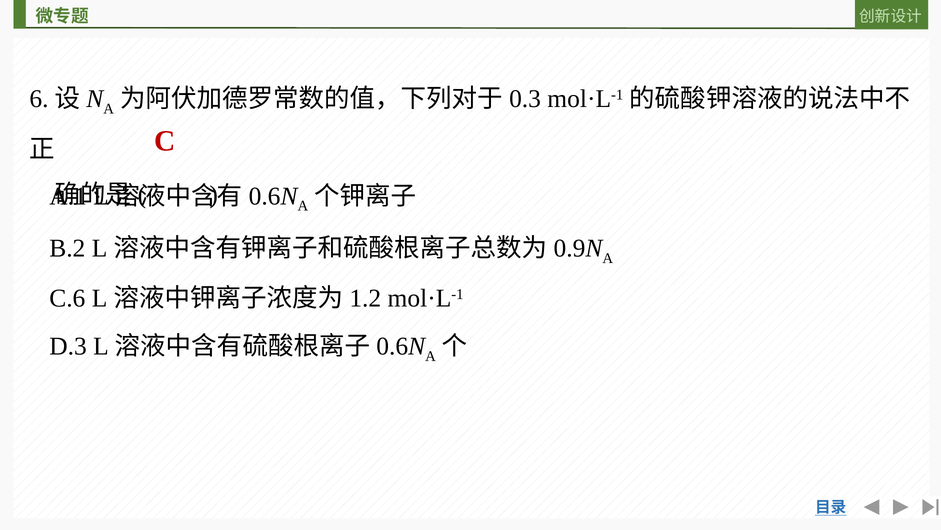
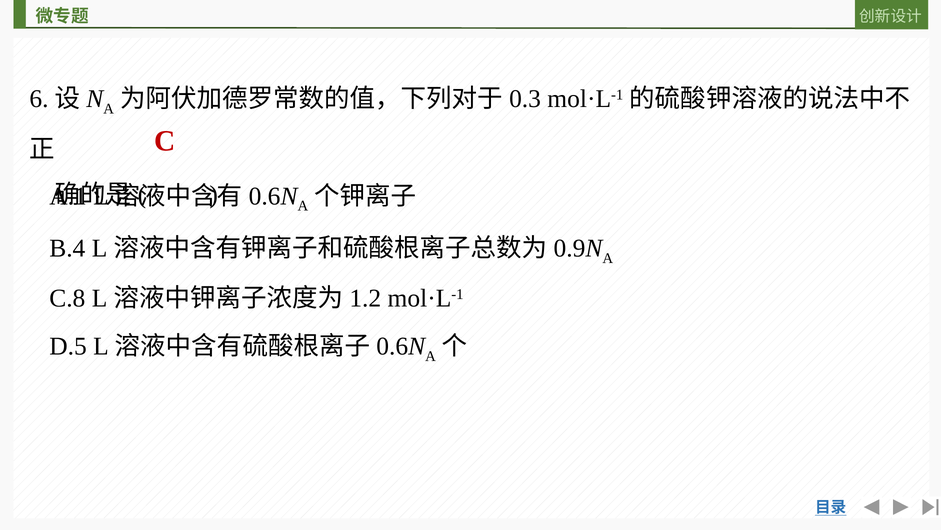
B.2: B.2 -> B.4 (67, 248)
C.6: C.6 -> C.8 (67, 298)
D.3: D.3 -> D.5 (68, 346)
